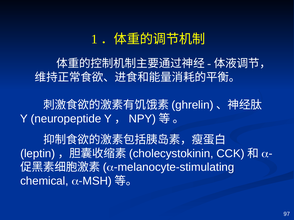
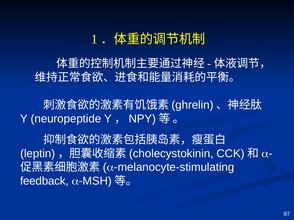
chemical: chemical -> feedback (44, 181)
